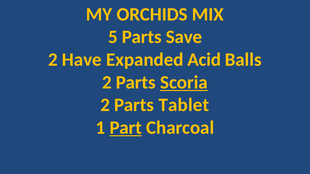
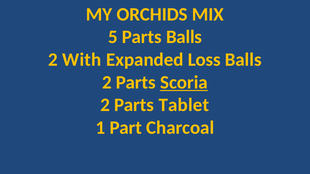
Parts Save: Save -> Balls (184, 37)
Have: Have -> With (82, 60)
Acid: Acid -> Loss (204, 60)
Part underline: present -> none (126, 128)
